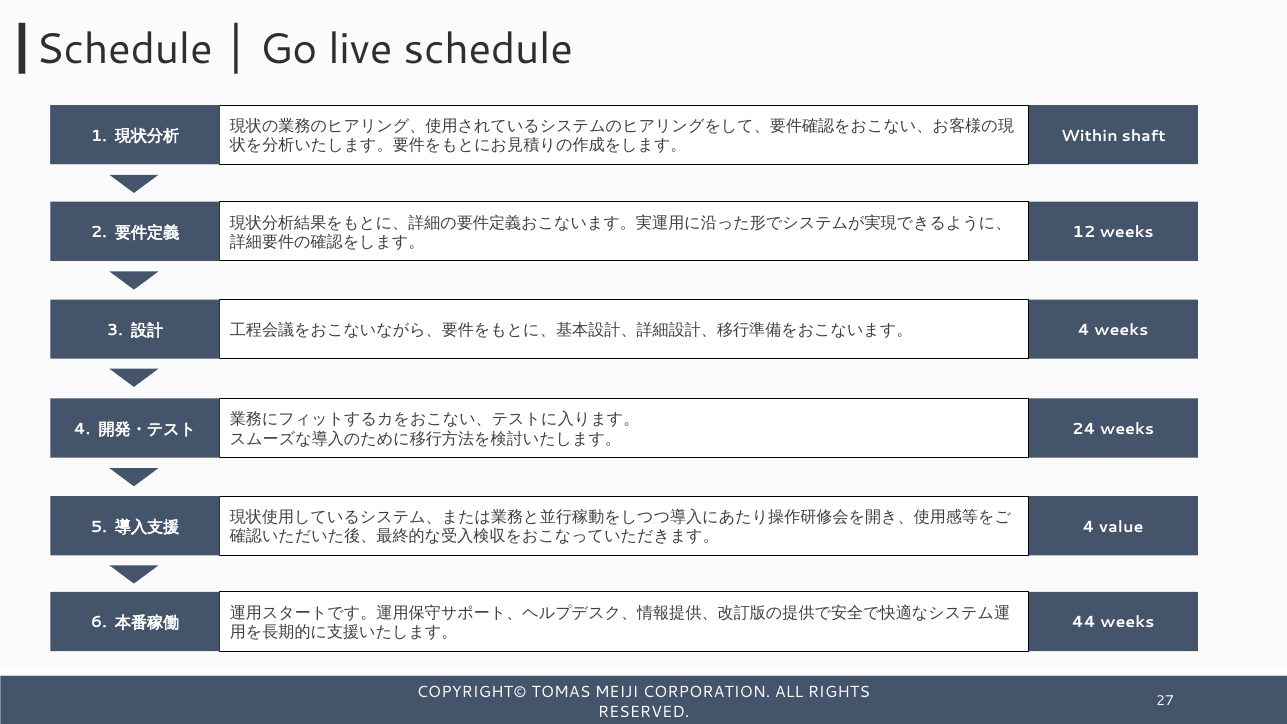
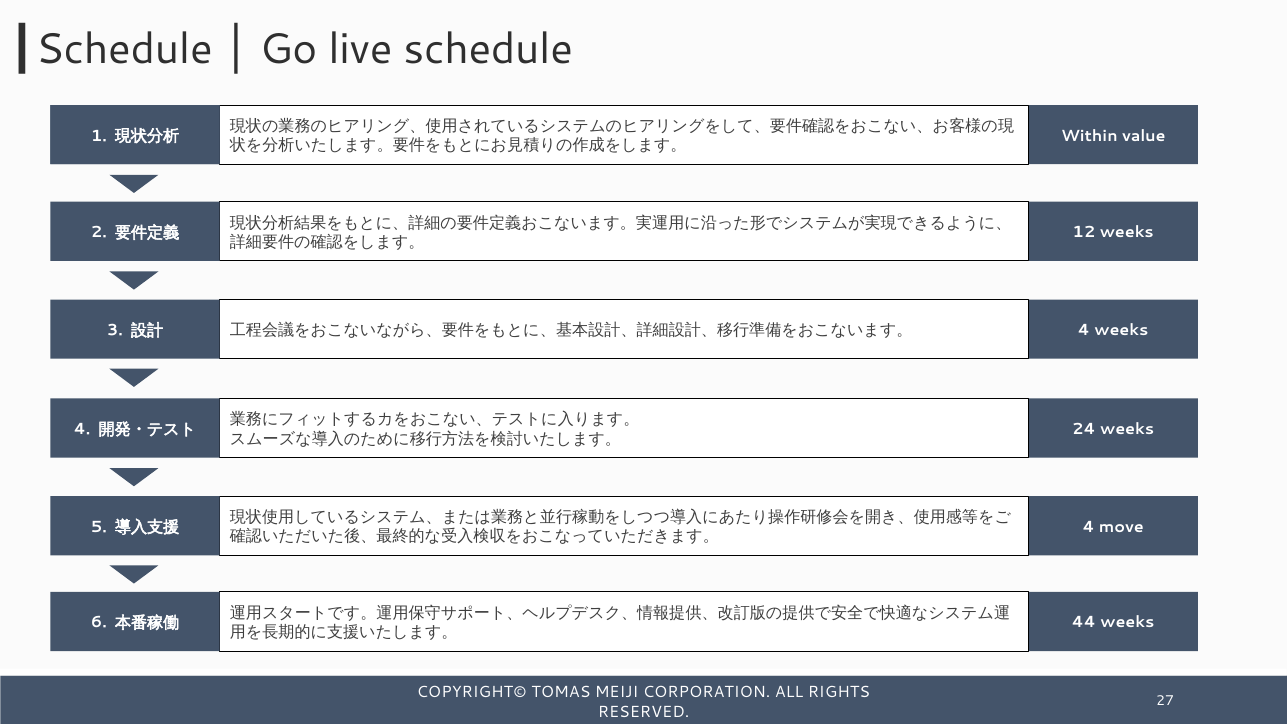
shaft: shaft -> value (1144, 136)
value: value -> move (1121, 527)
